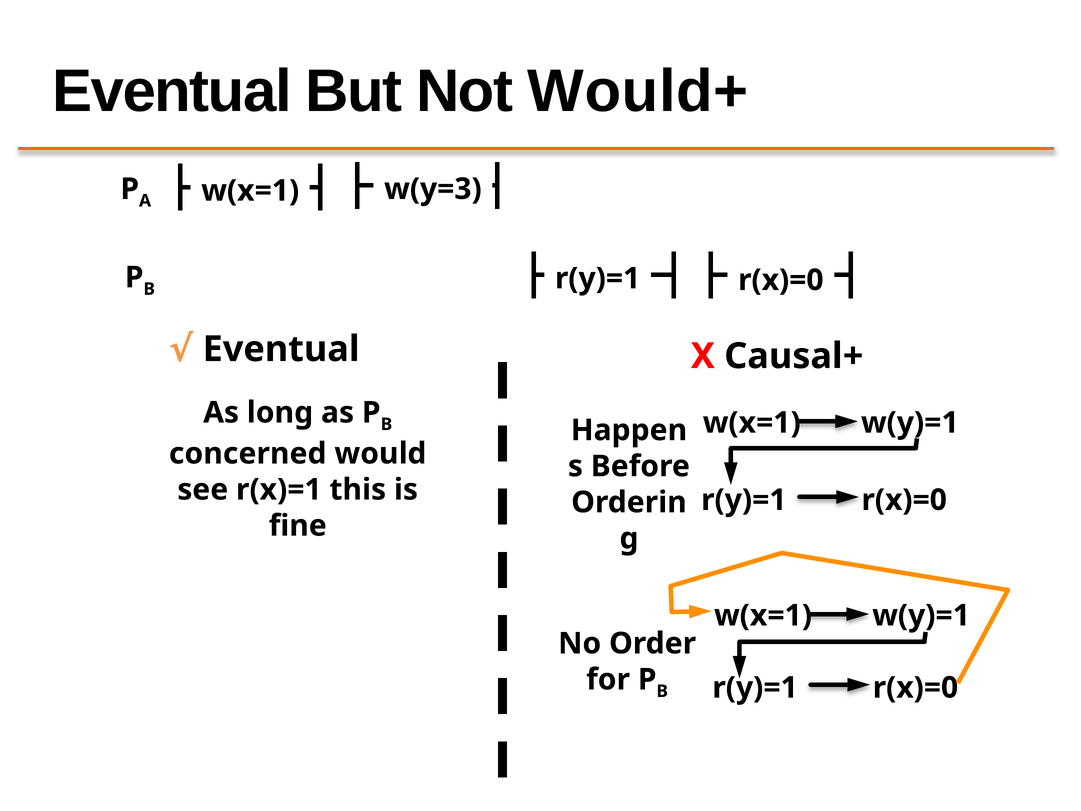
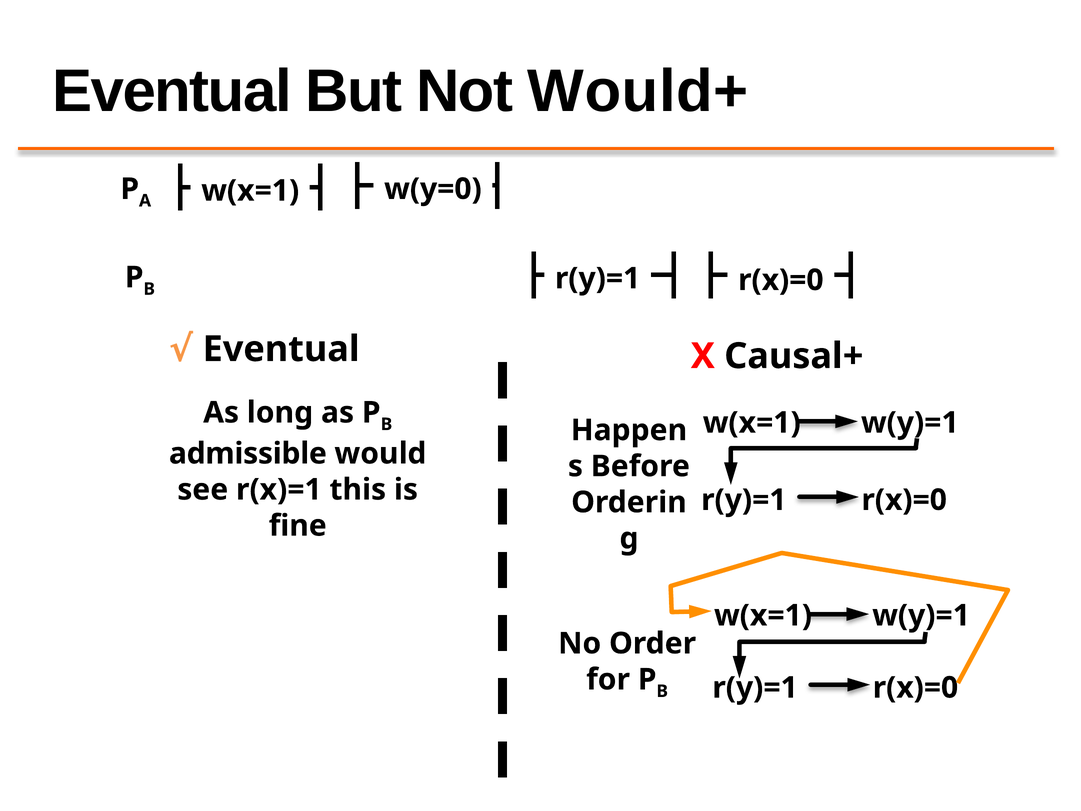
w(y=3: w(y=3 -> w(y=0 (433, 189)
concerned: concerned -> admissible (248, 453)
